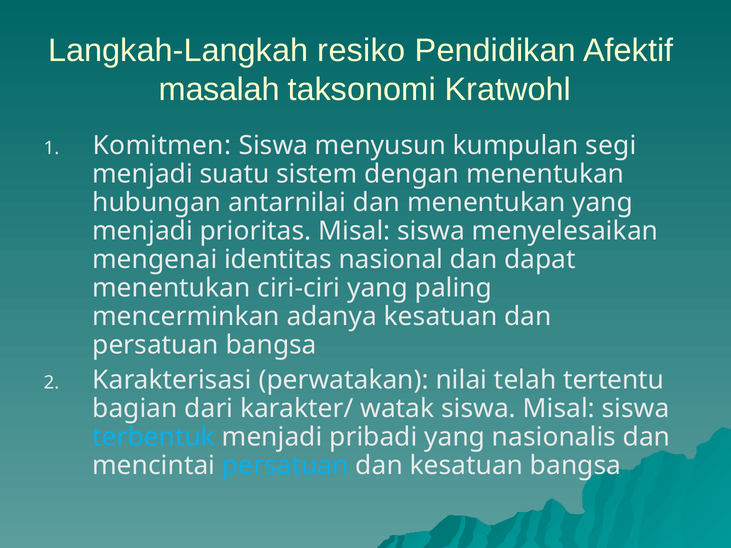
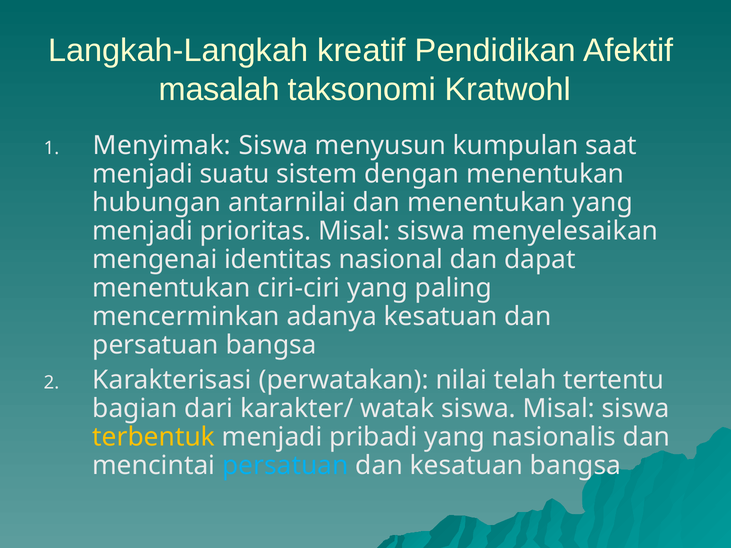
resiko: resiko -> kreatif (362, 51)
Komitmen: Komitmen -> Menyimak (162, 146)
segi: segi -> saat (611, 146)
terbentuk colour: light blue -> yellow (154, 437)
